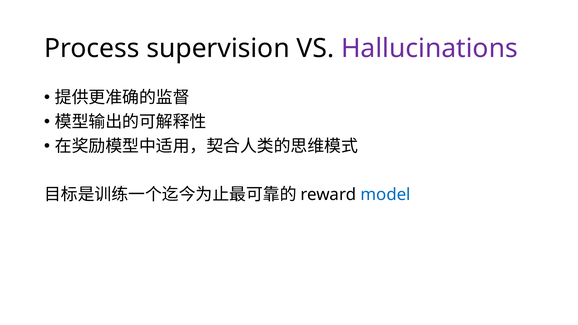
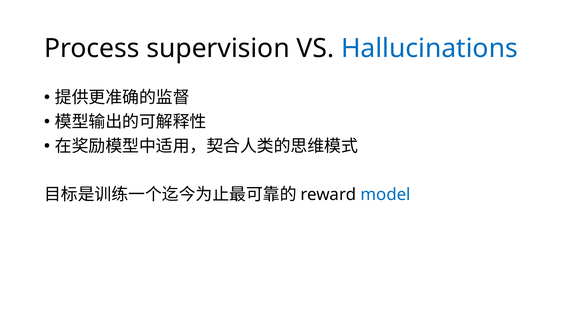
Hallucinations colour: purple -> blue (429, 49)
